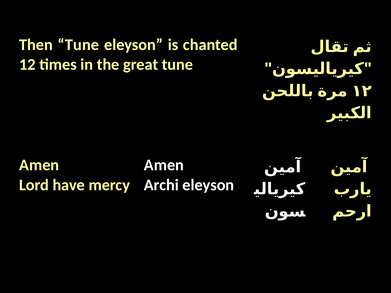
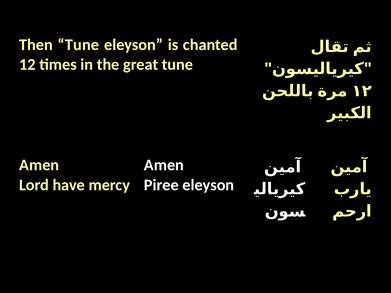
Archi: Archi -> Piree (161, 185)
